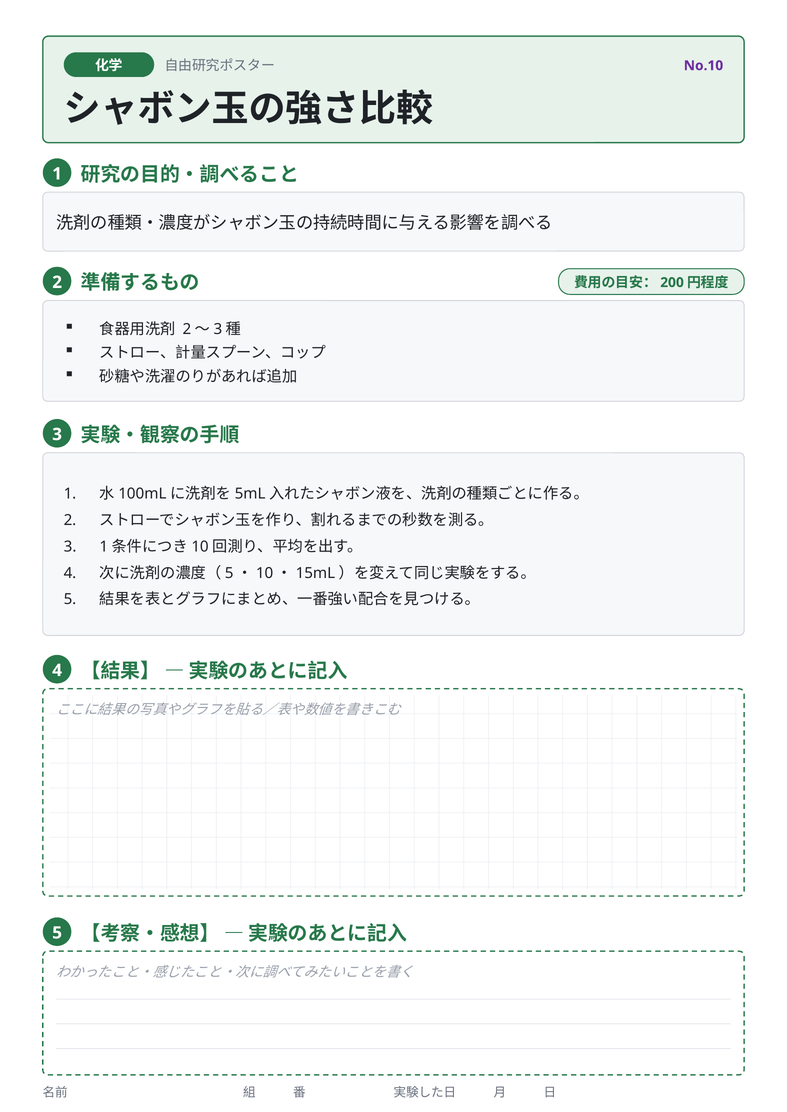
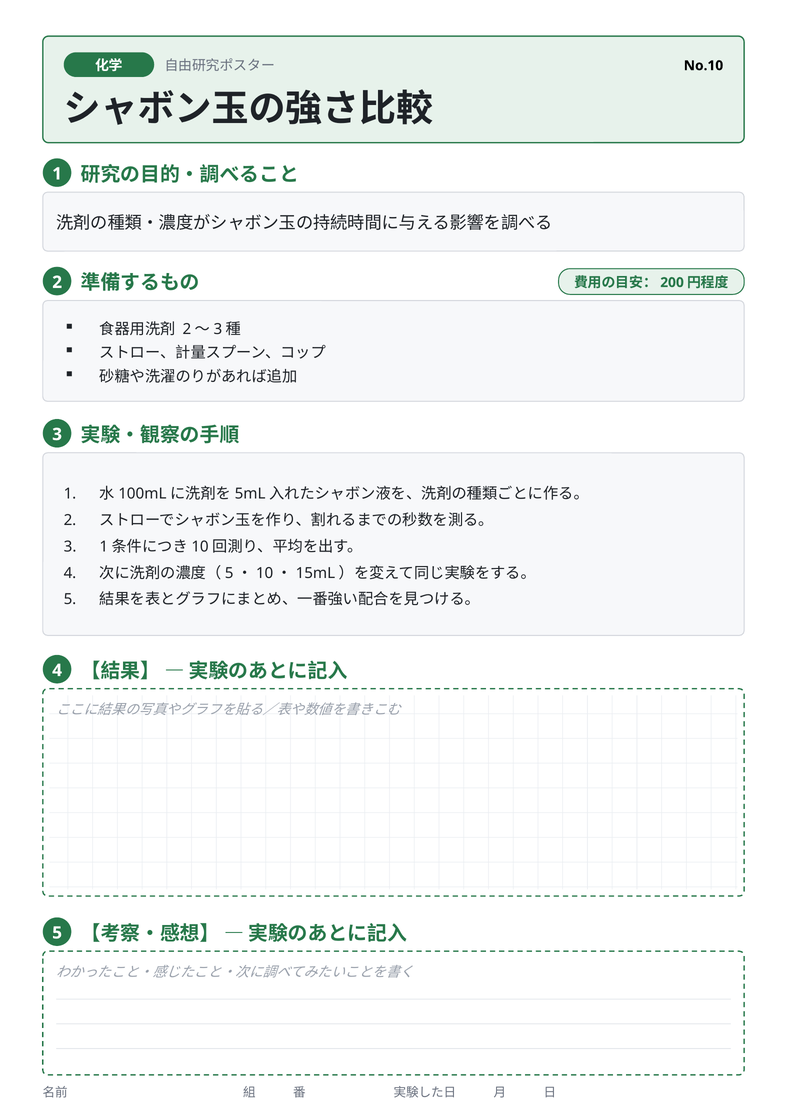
No.10 colour: purple -> black (703, 66)
